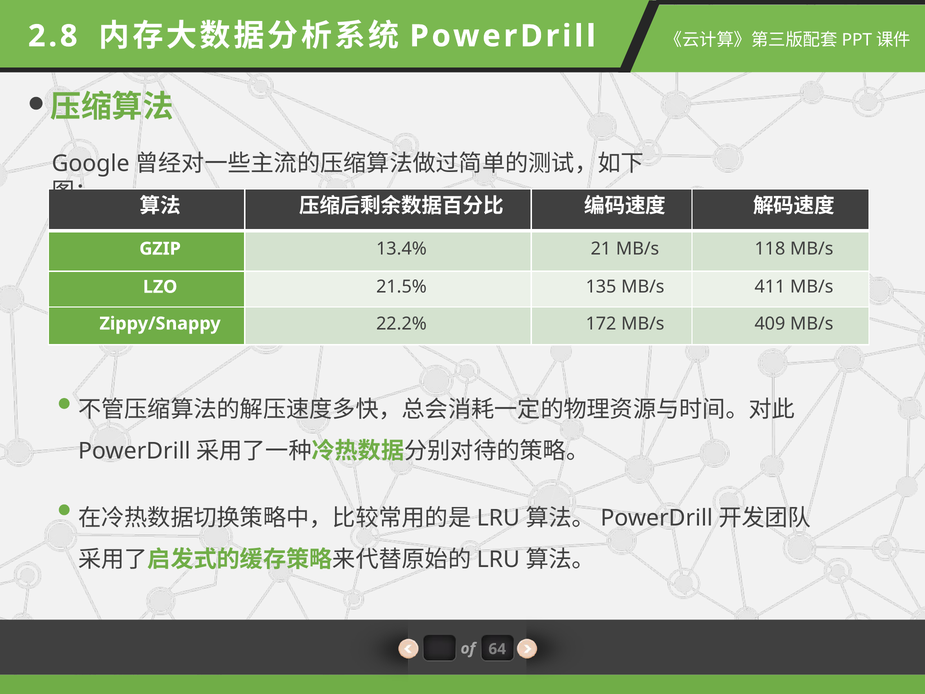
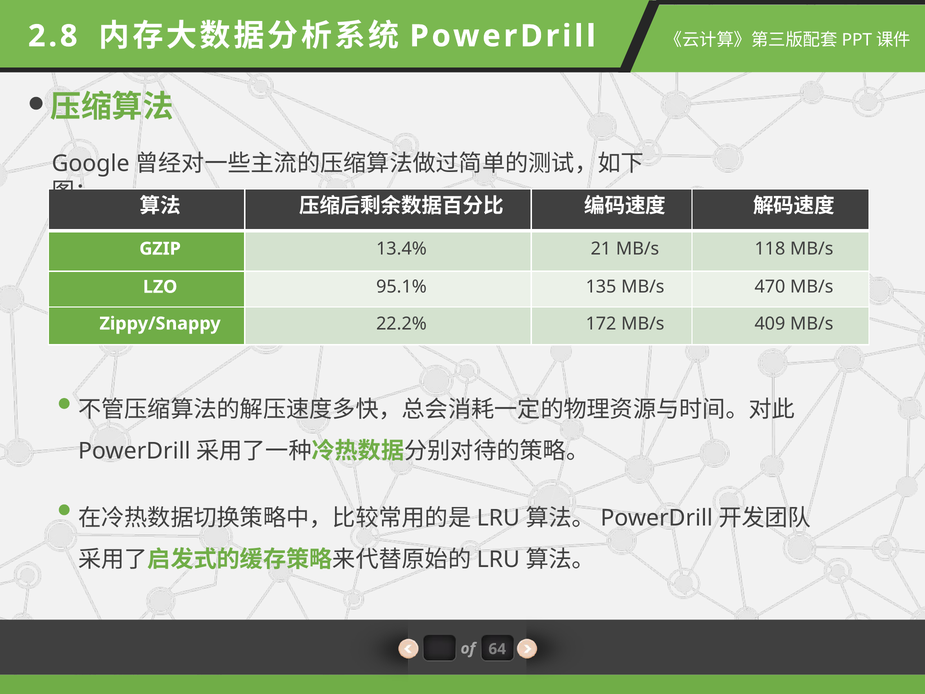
21.5%: 21.5% -> 95.1% (401, 287)
411: 411 -> 470 (770, 287)
